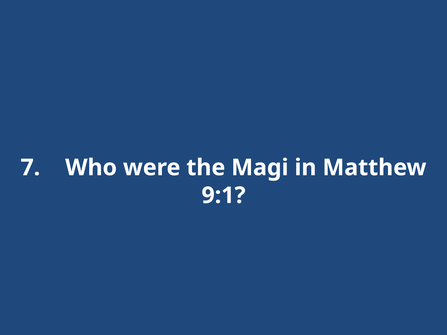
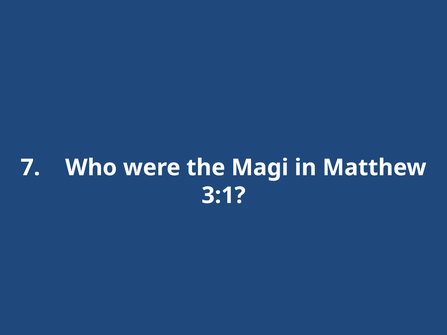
9:1: 9:1 -> 3:1 (224, 196)
